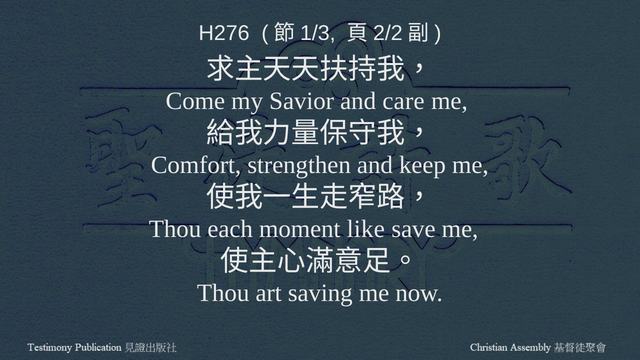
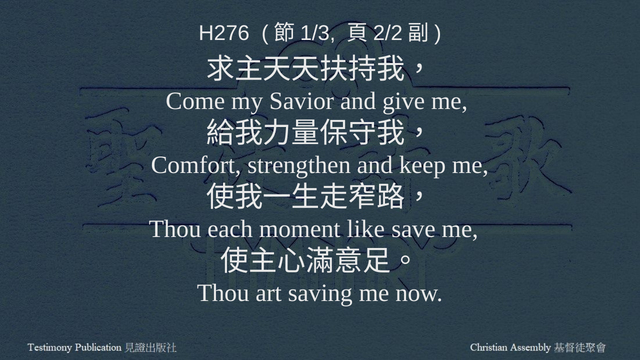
care: care -> give (404, 101)
